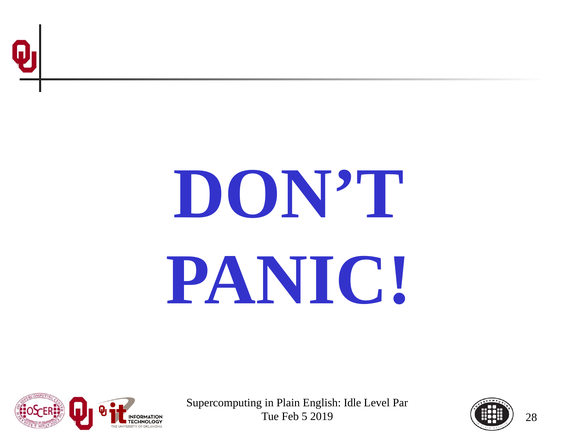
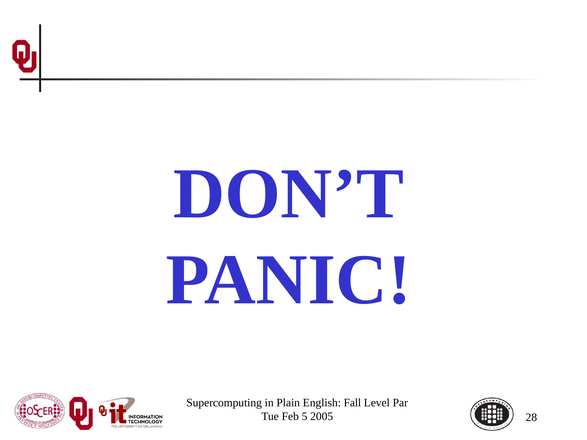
Idle: Idle -> Fall (352, 403)
2019: 2019 -> 2005 (322, 417)
